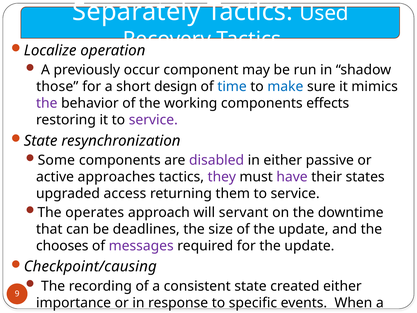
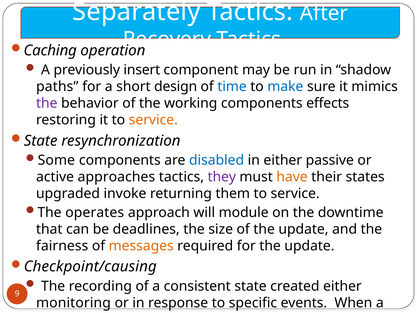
Used: Used -> After (324, 13)
Localize: Localize -> Caching (50, 50)
occur: occur -> insert (142, 70)
those: those -> paths (57, 86)
service colour: purple -> orange (153, 120)
disabled colour: purple -> blue (217, 160)
have colour: purple -> orange (292, 177)
access: access -> invoke (125, 193)
servant: servant -> module (244, 212)
chooses: chooses -> fairness (62, 246)
messages colour: purple -> orange (141, 246)
importance: importance -> monitoring (73, 303)
